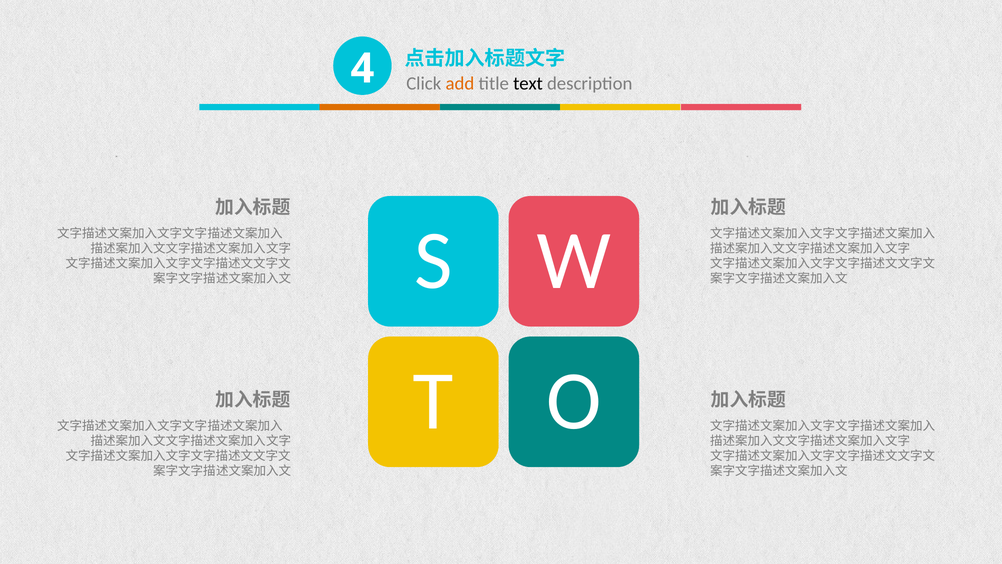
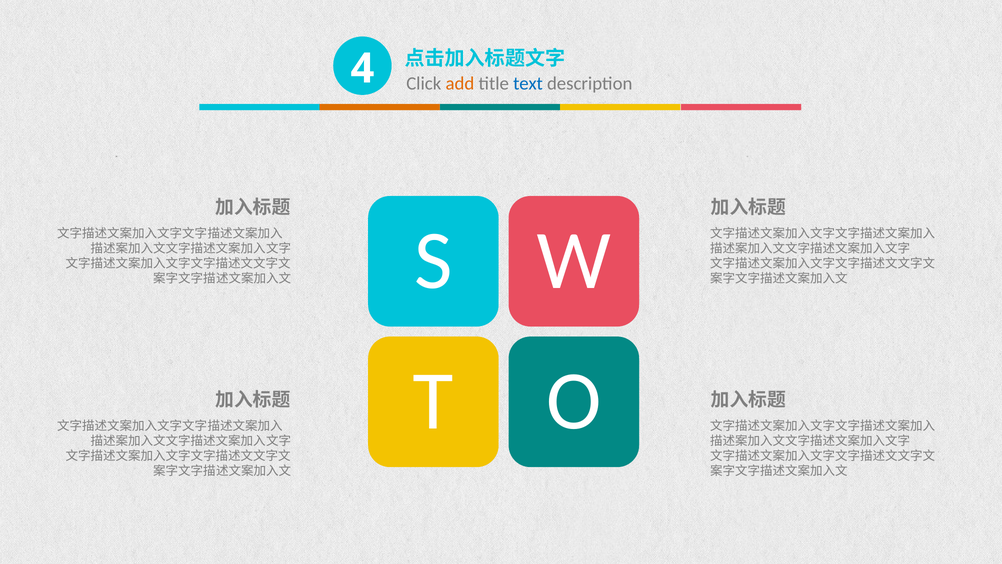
text colour: black -> blue (528, 83)
